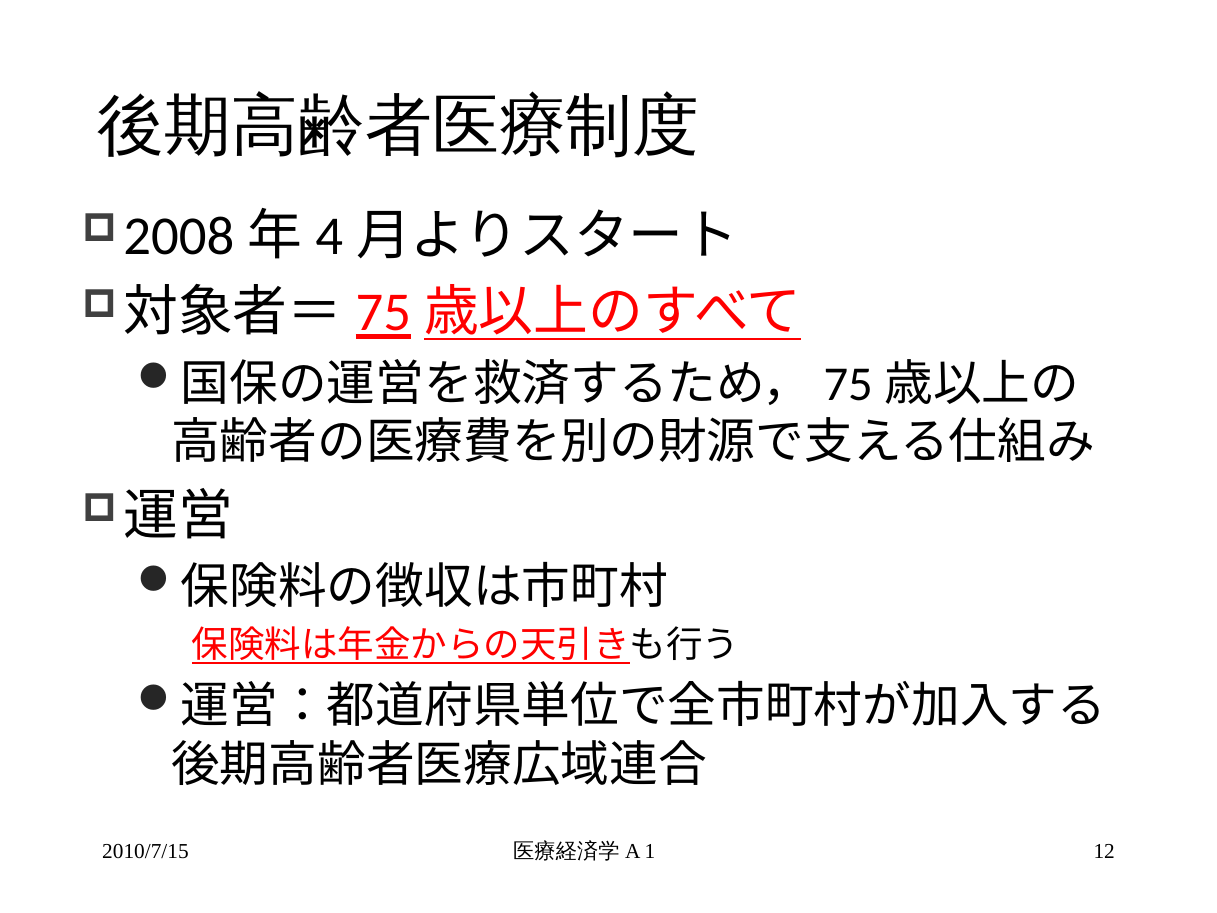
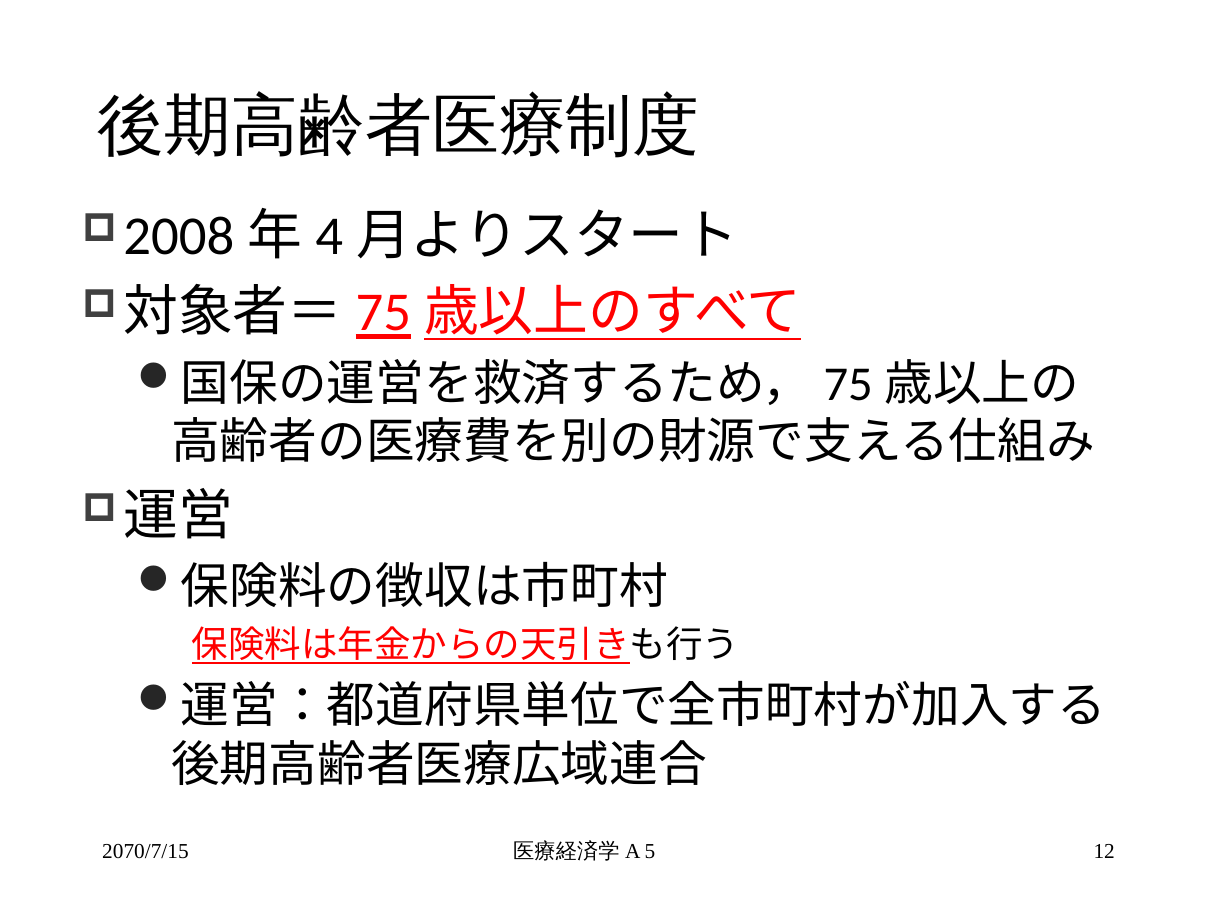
2010/7/15: 2010/7/15 -> 2070/7/15 (145, 851)
1: 1 -> 5 (650, 851)
